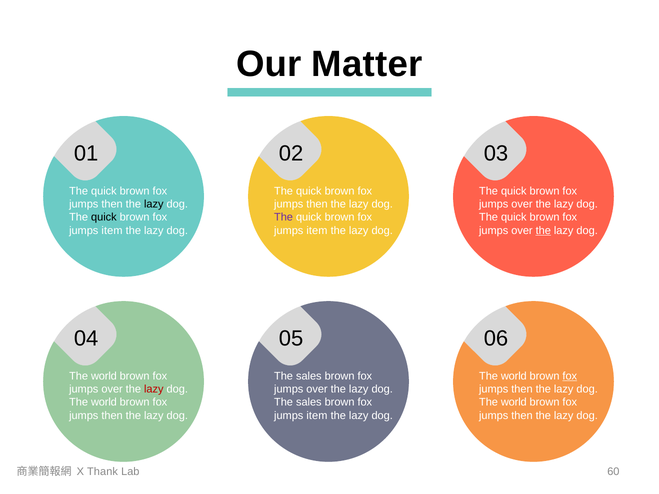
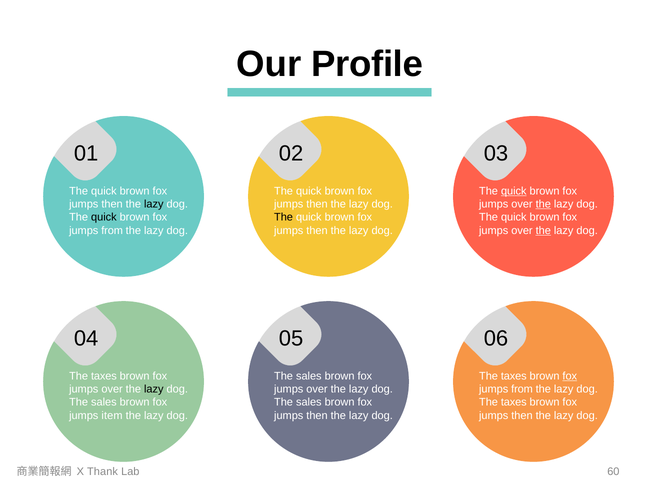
Matter: Matter -> Profile (367, 64)
quick underline: none -> present (514, 191)
the underline: none -> present (543, 204)
The colour: purple -> black (284, 217)
item: item -> from (112, 231)
item: item -> then (317, 231)
world: world -> taxes (104, 376)
world: world -> taxes (514, 376)
lazy colour: red -> black (154, 389)
then: then -> from (522, 389)
world: world -> sales (104, 403)
world: world -> taxes (514, 403)
then: then -> item (112, 416)
item: item -> then (317, 416)
